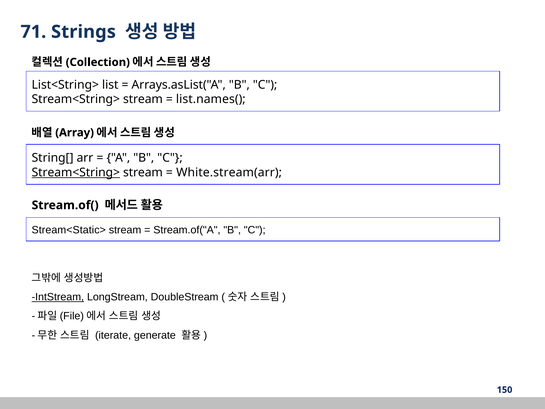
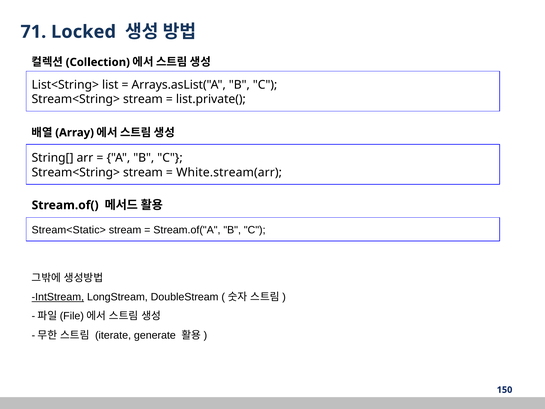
Strings: Strings -> Locked (84, 32)
list.names(: list.names( -> list.private( (211, 99)
Stream<String> underline: present -> none (76, 172)
